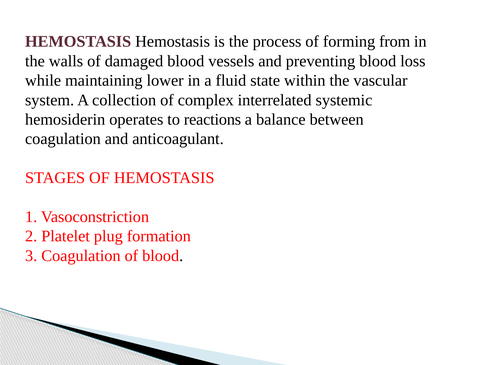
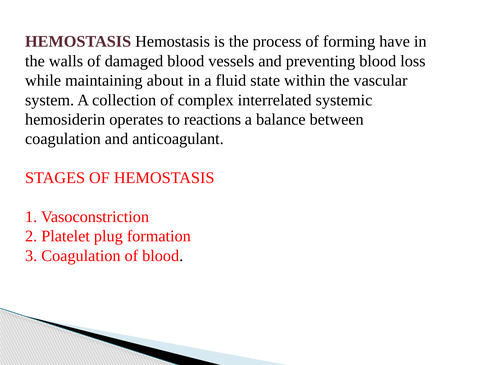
from: from -> have (395, 42)
lower: lower -> about (165, 81)
